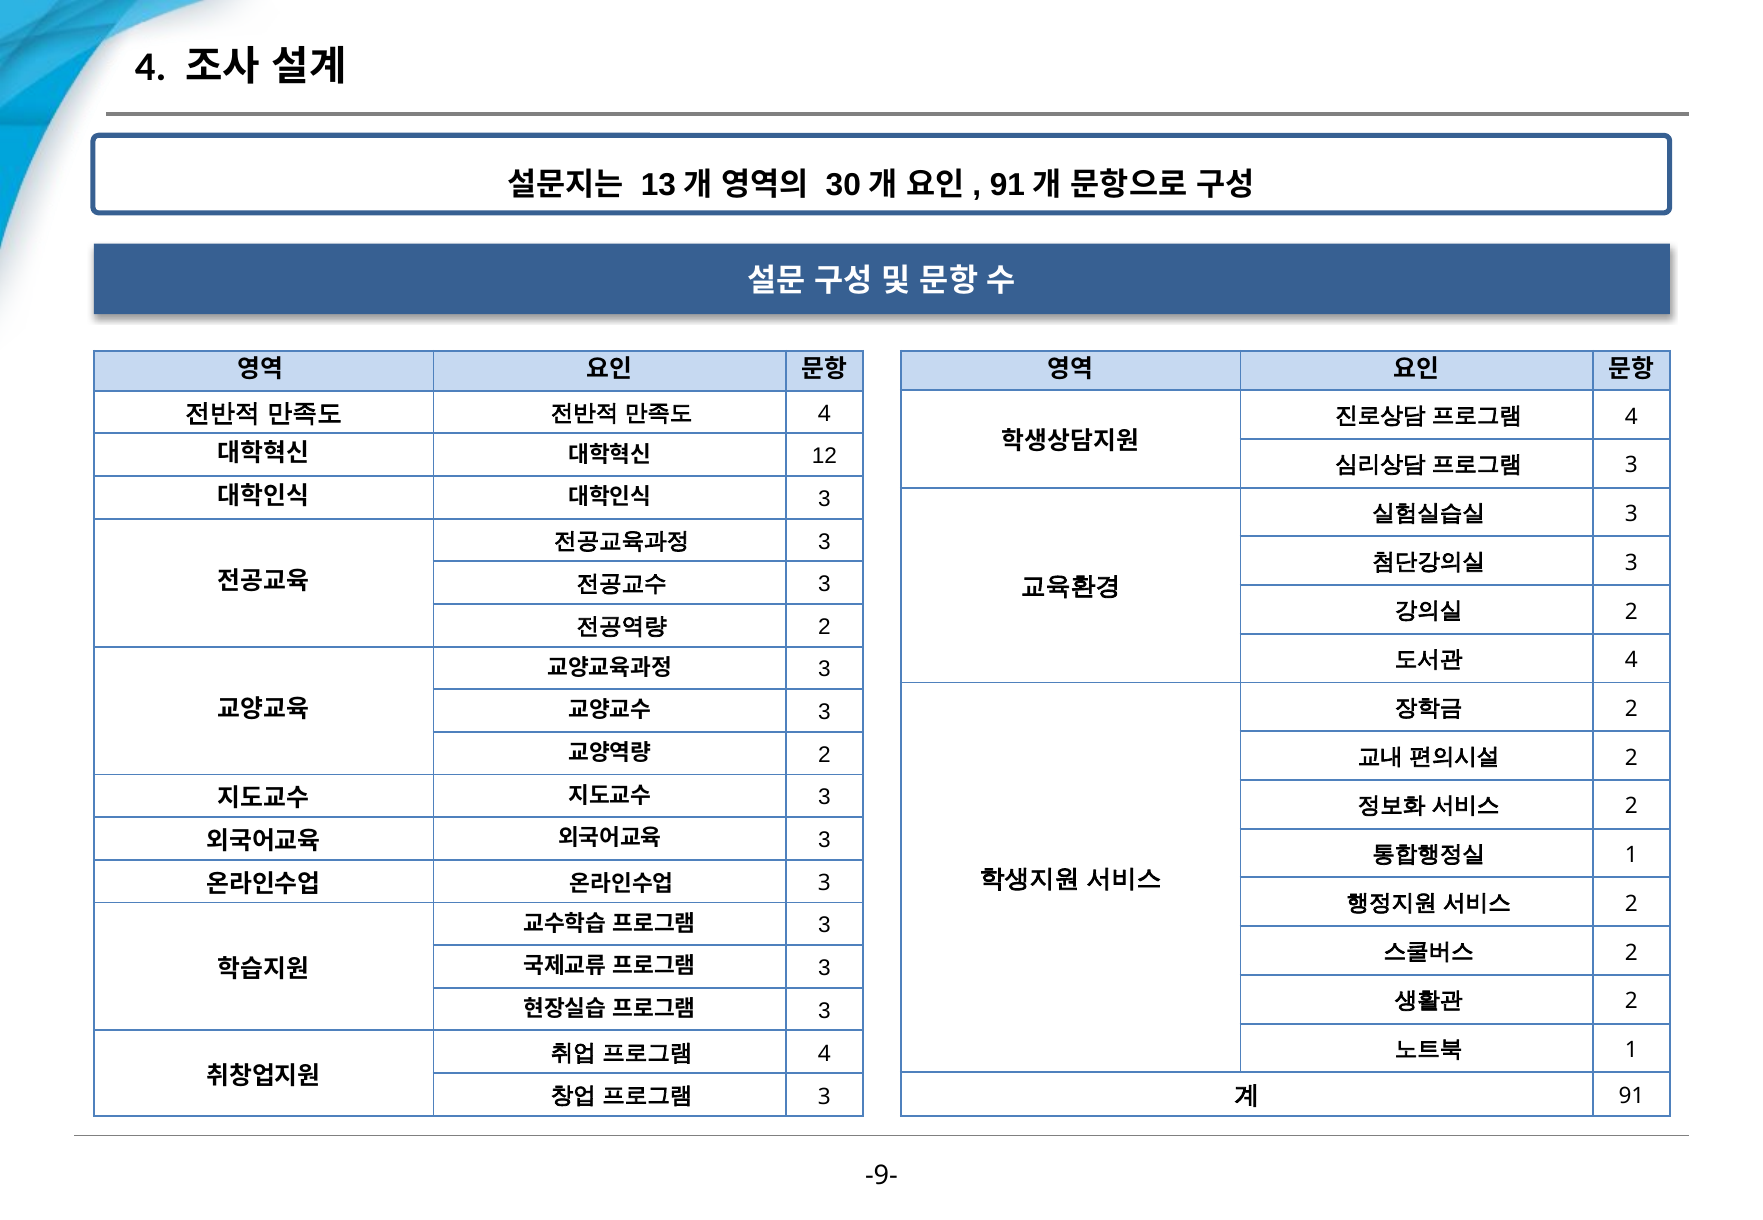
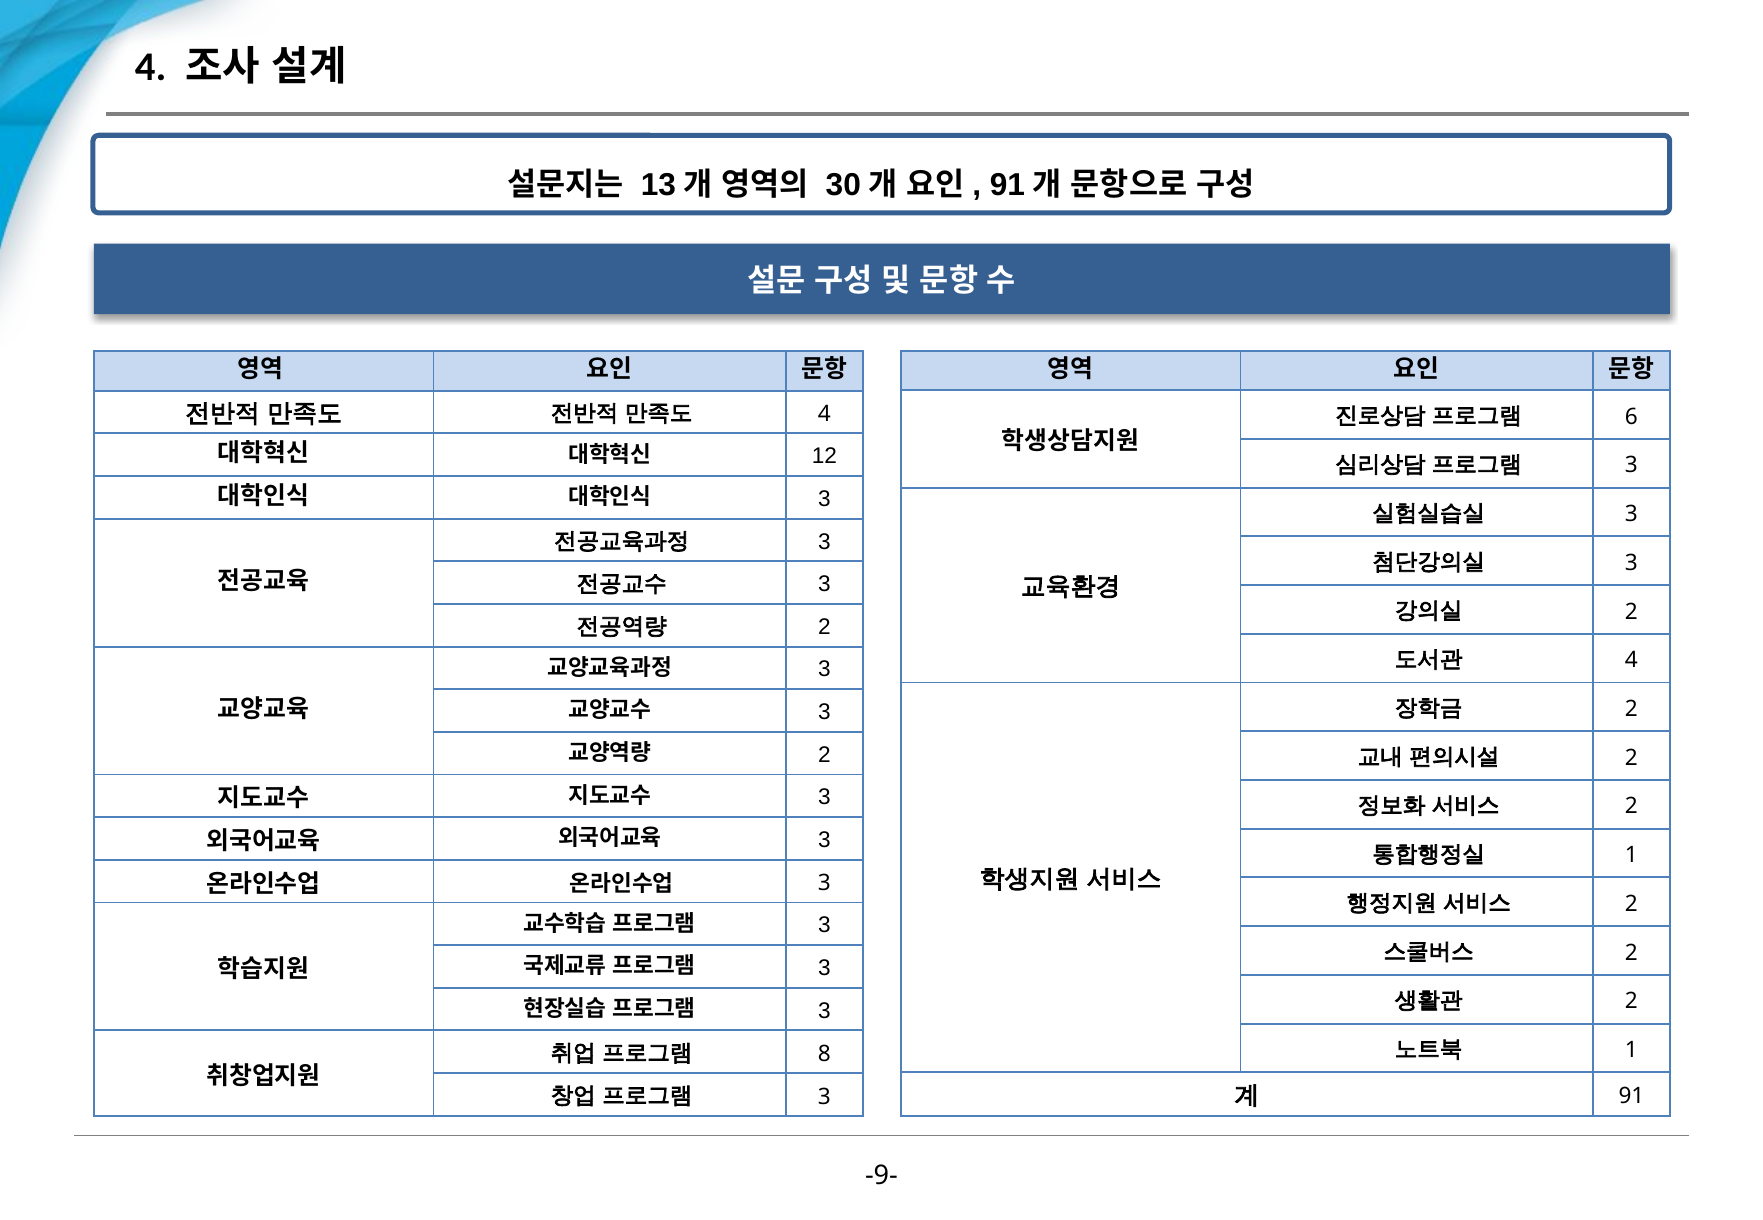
4: 4 -> 6 (1631, 417)
4: 4 -> 8 (824, 1054)
